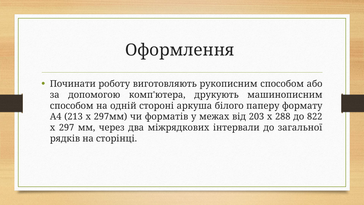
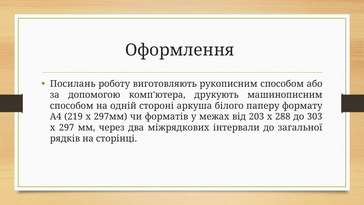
Починати: Починати -> Посилань (73, 84)
213: 213 -> 219 (74, 117)
822: 822 -> 303 (315, 117)
